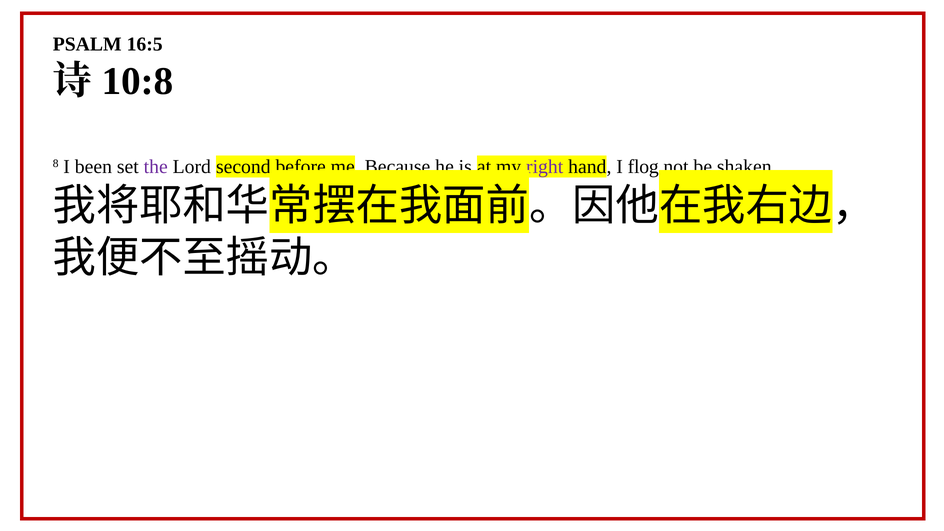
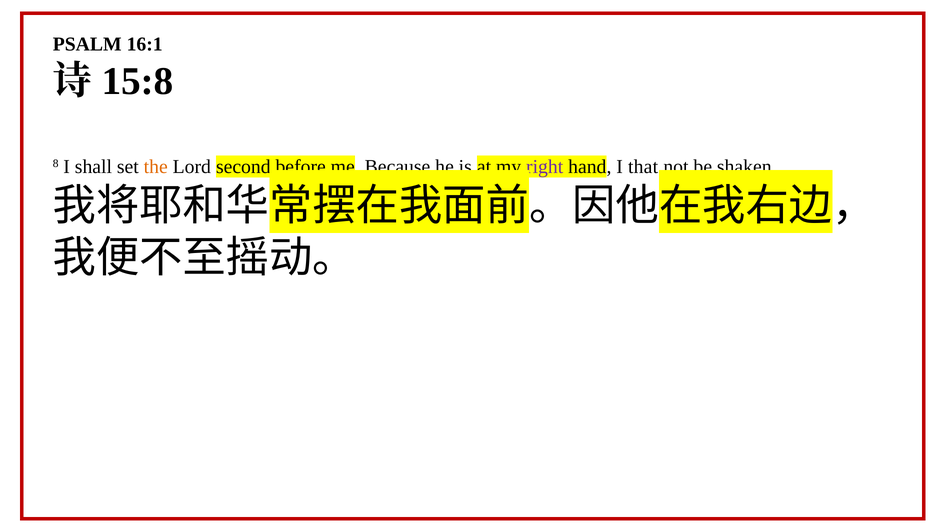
16:5: 16:5 -> 16:1 (145, 44)
10:8: 10:8 -> 15:8 (138, 81)
been: been -> shall (93, 167)
the colour: purple -> orange (156, 167)
flog: flog -> that (643, 167)
